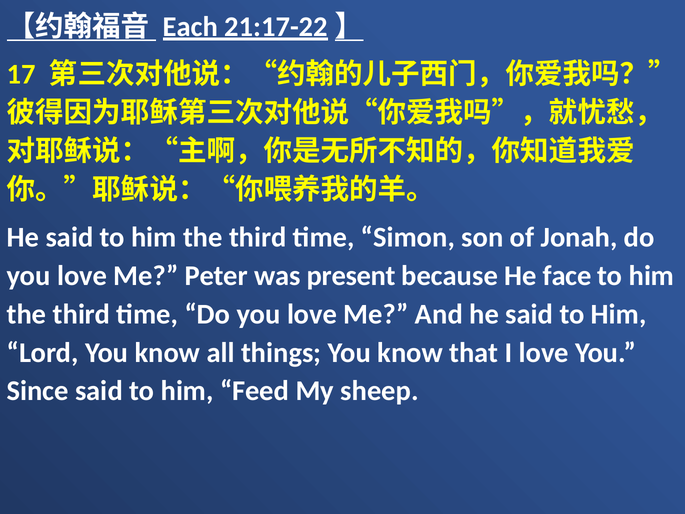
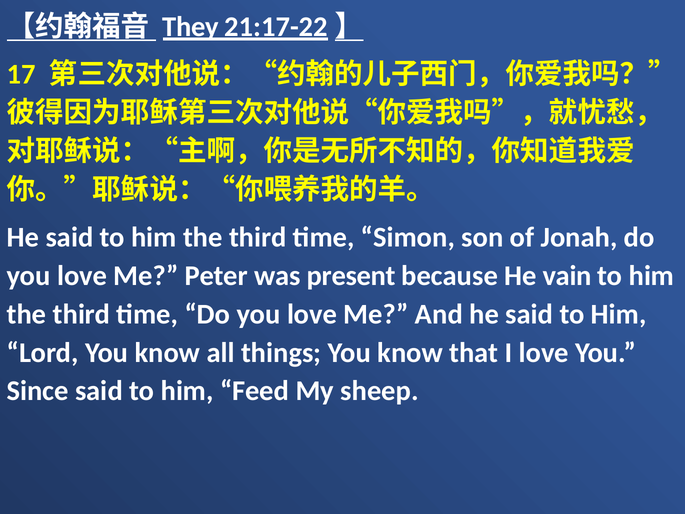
Each: Each -> They (191, 27)
face: face -> vain (567, 276)
